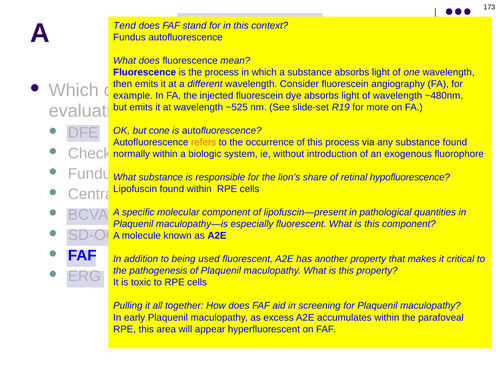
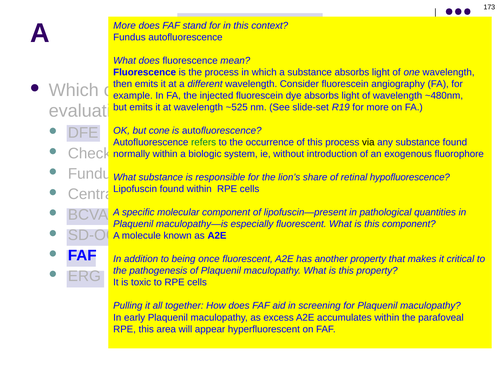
Tend: Tend -> More (125, 26)
refers colour: orange -> green (204, 142)
used: used -> once (209, 259)
